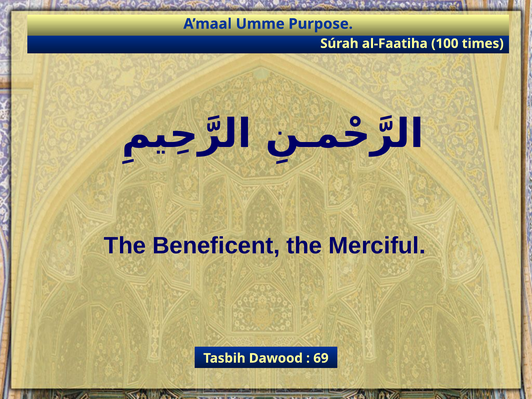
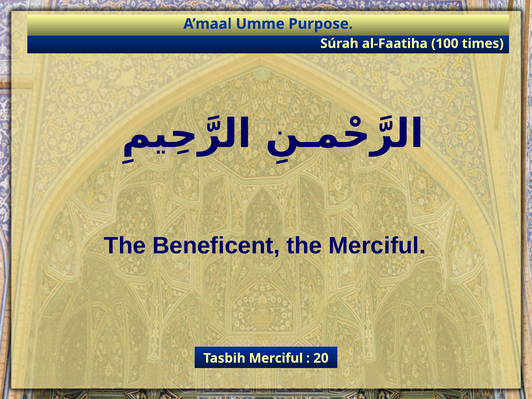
Tasbih Dawood: Dawood -> Merciful (276, 358)
69: 69 -> 20 (321, 358)
